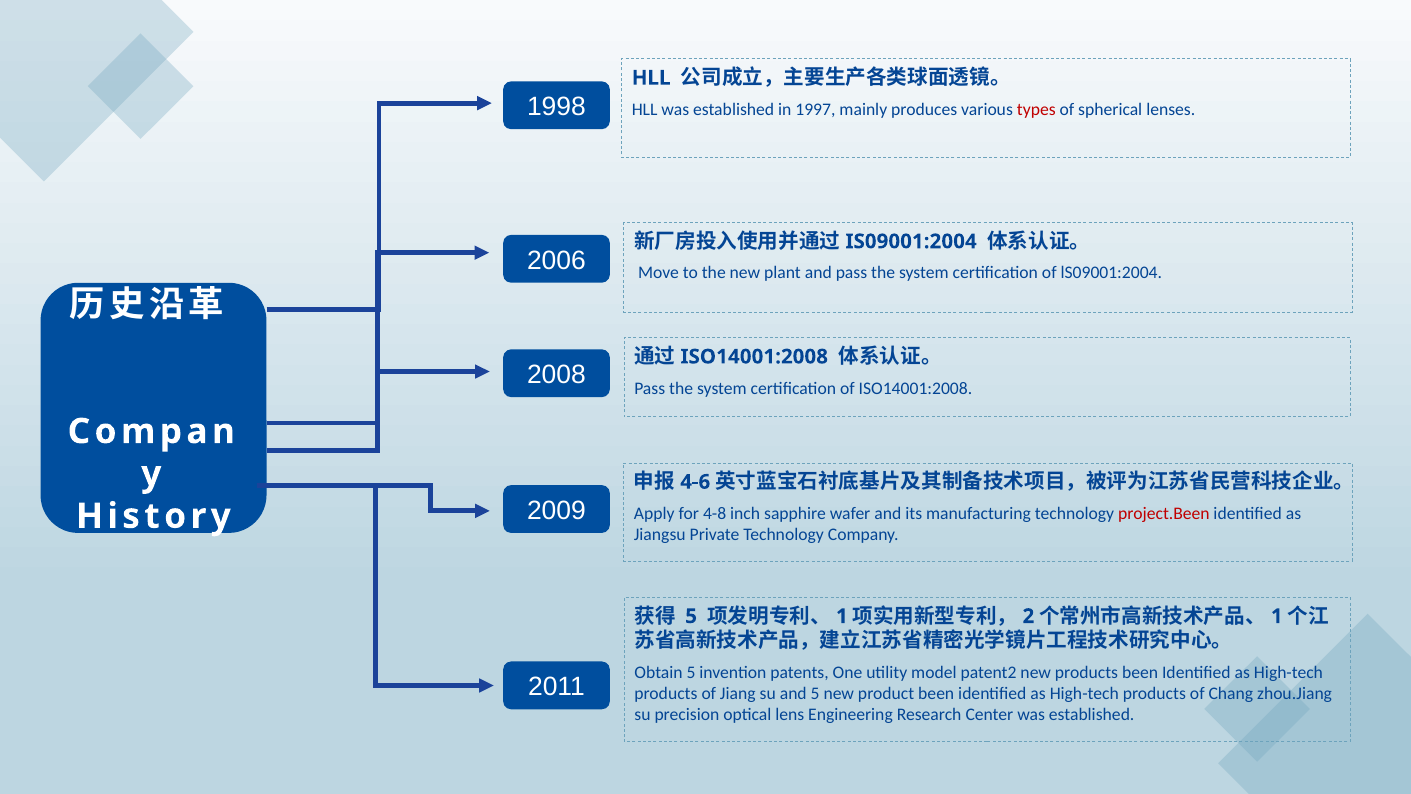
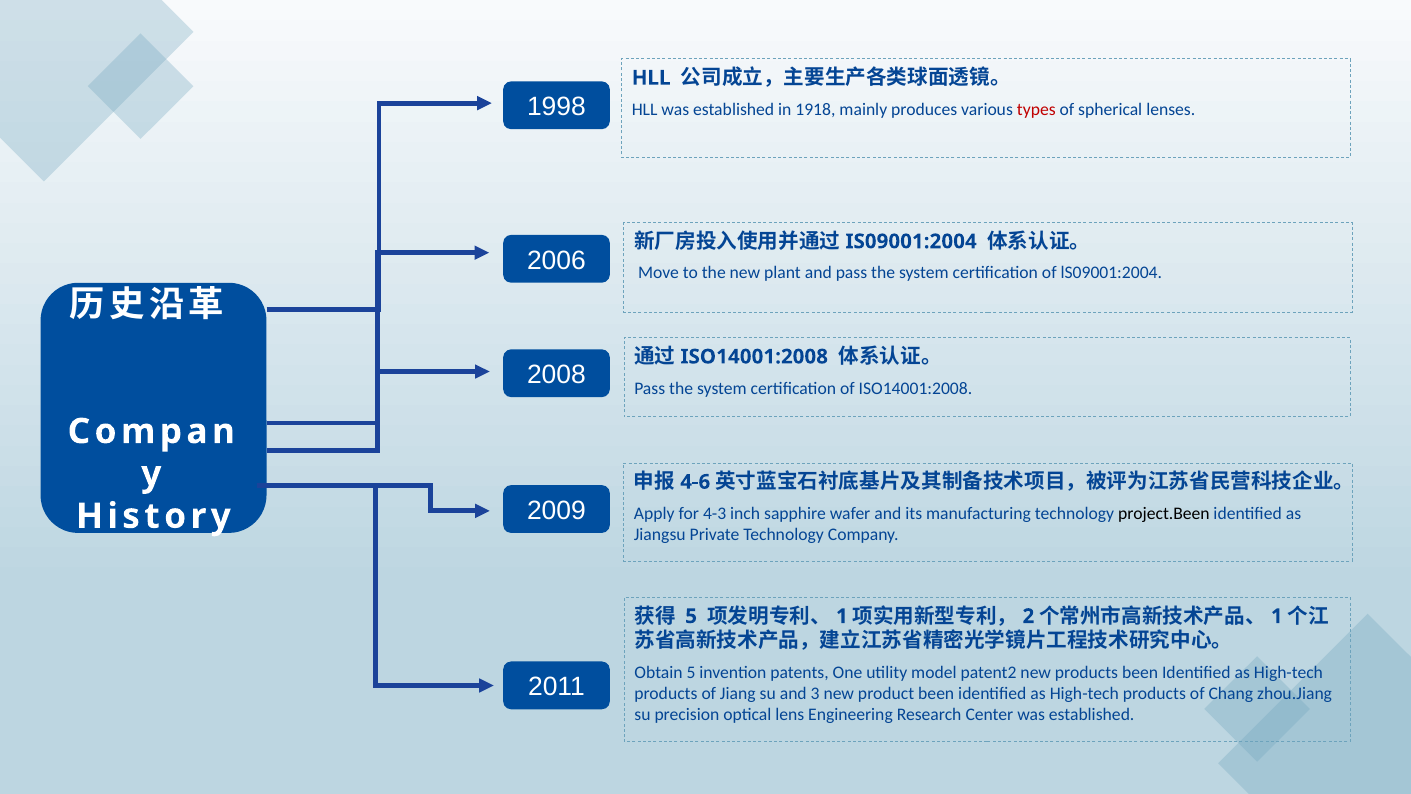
1997: 1997 -> 1918 (815, 109)
4-8: 4-8 -> 4-3 (715, 513)
project.Been colour: red -> black (1164, 513)
and 5: 5 -> 3 (815, 693)
